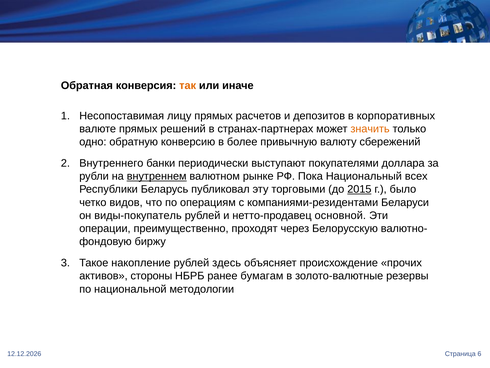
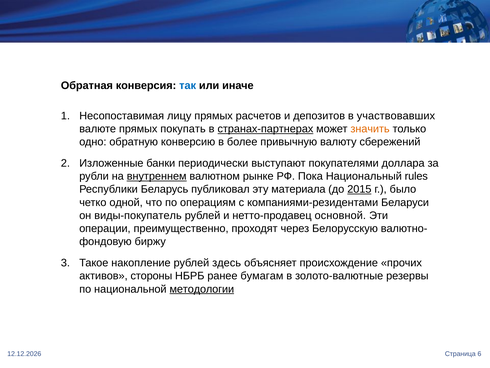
так colour: orange -> blue (188, 85)
корпоративных: корпоративных -> участвовавших (396, 116)
решений: решений -> покупать (183, 129)
странах-партнерах underline: none -> present (265, 129)
Внутреннего: Внутреннего -> Изложенные (111, 163)
всех: всех -> rules (416, 176)
торговыми: торговыми -> материала (298, 189)
видов: видов -> одной (126, 202)
методологии underline: none -> present (202, 289)
